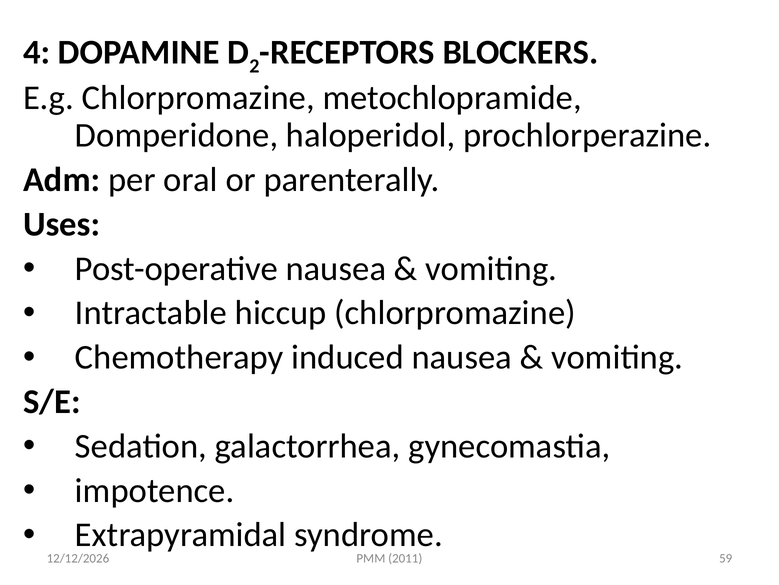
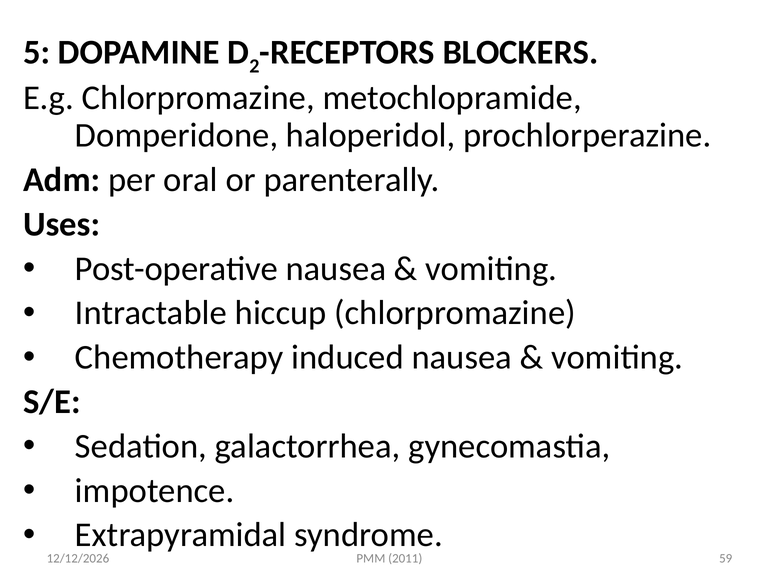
4: 4 -> 5 (37, 52)
